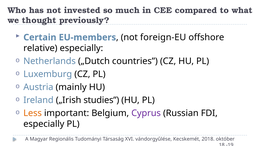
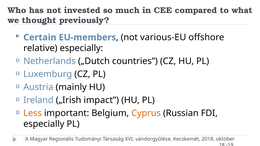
foreign-EU: foreign-EU -> various-EU (163, 37)
studies: studies -> impact (101, 100)
Cyprus colour: purple -> orange (146, 113)
